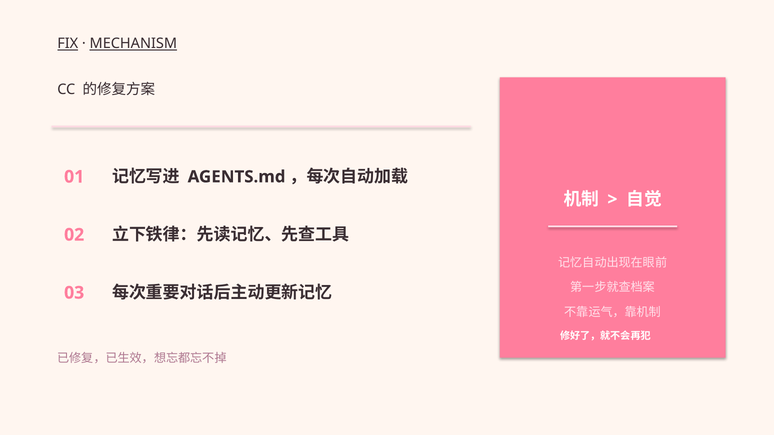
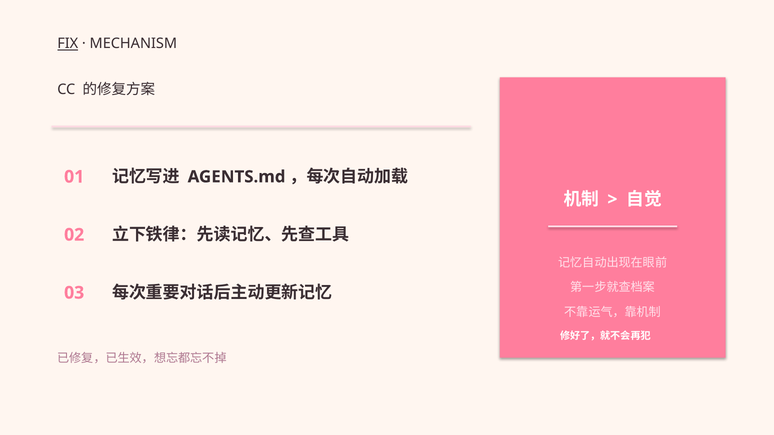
MECHANISM underline: present -> none (133, 44)
